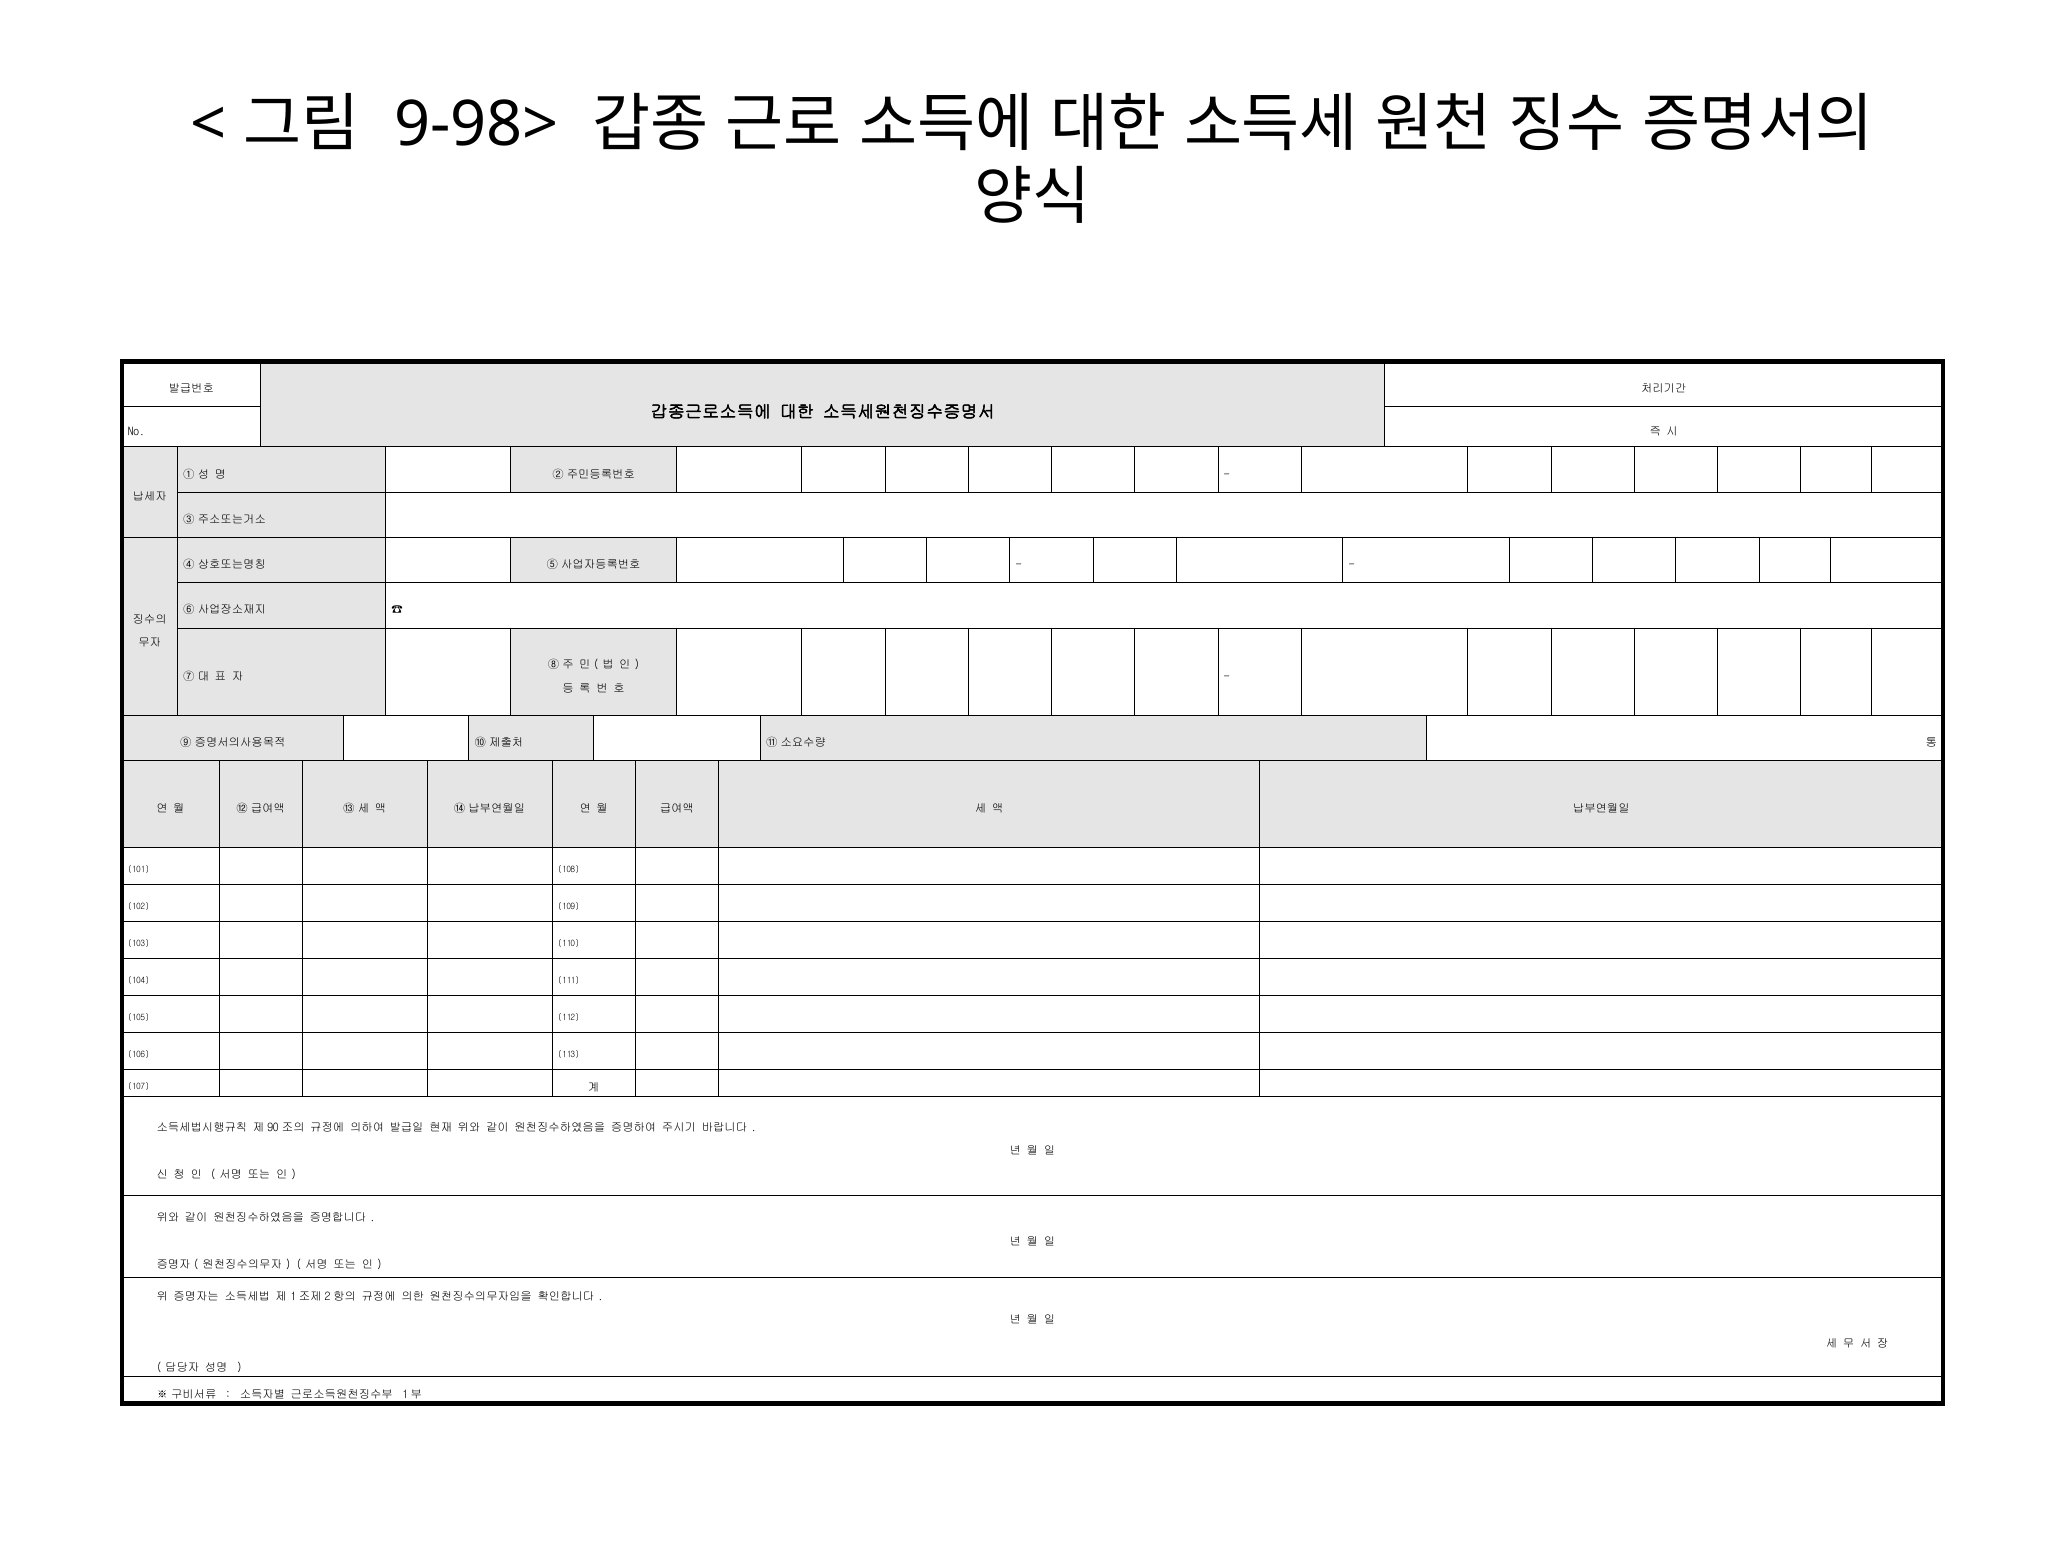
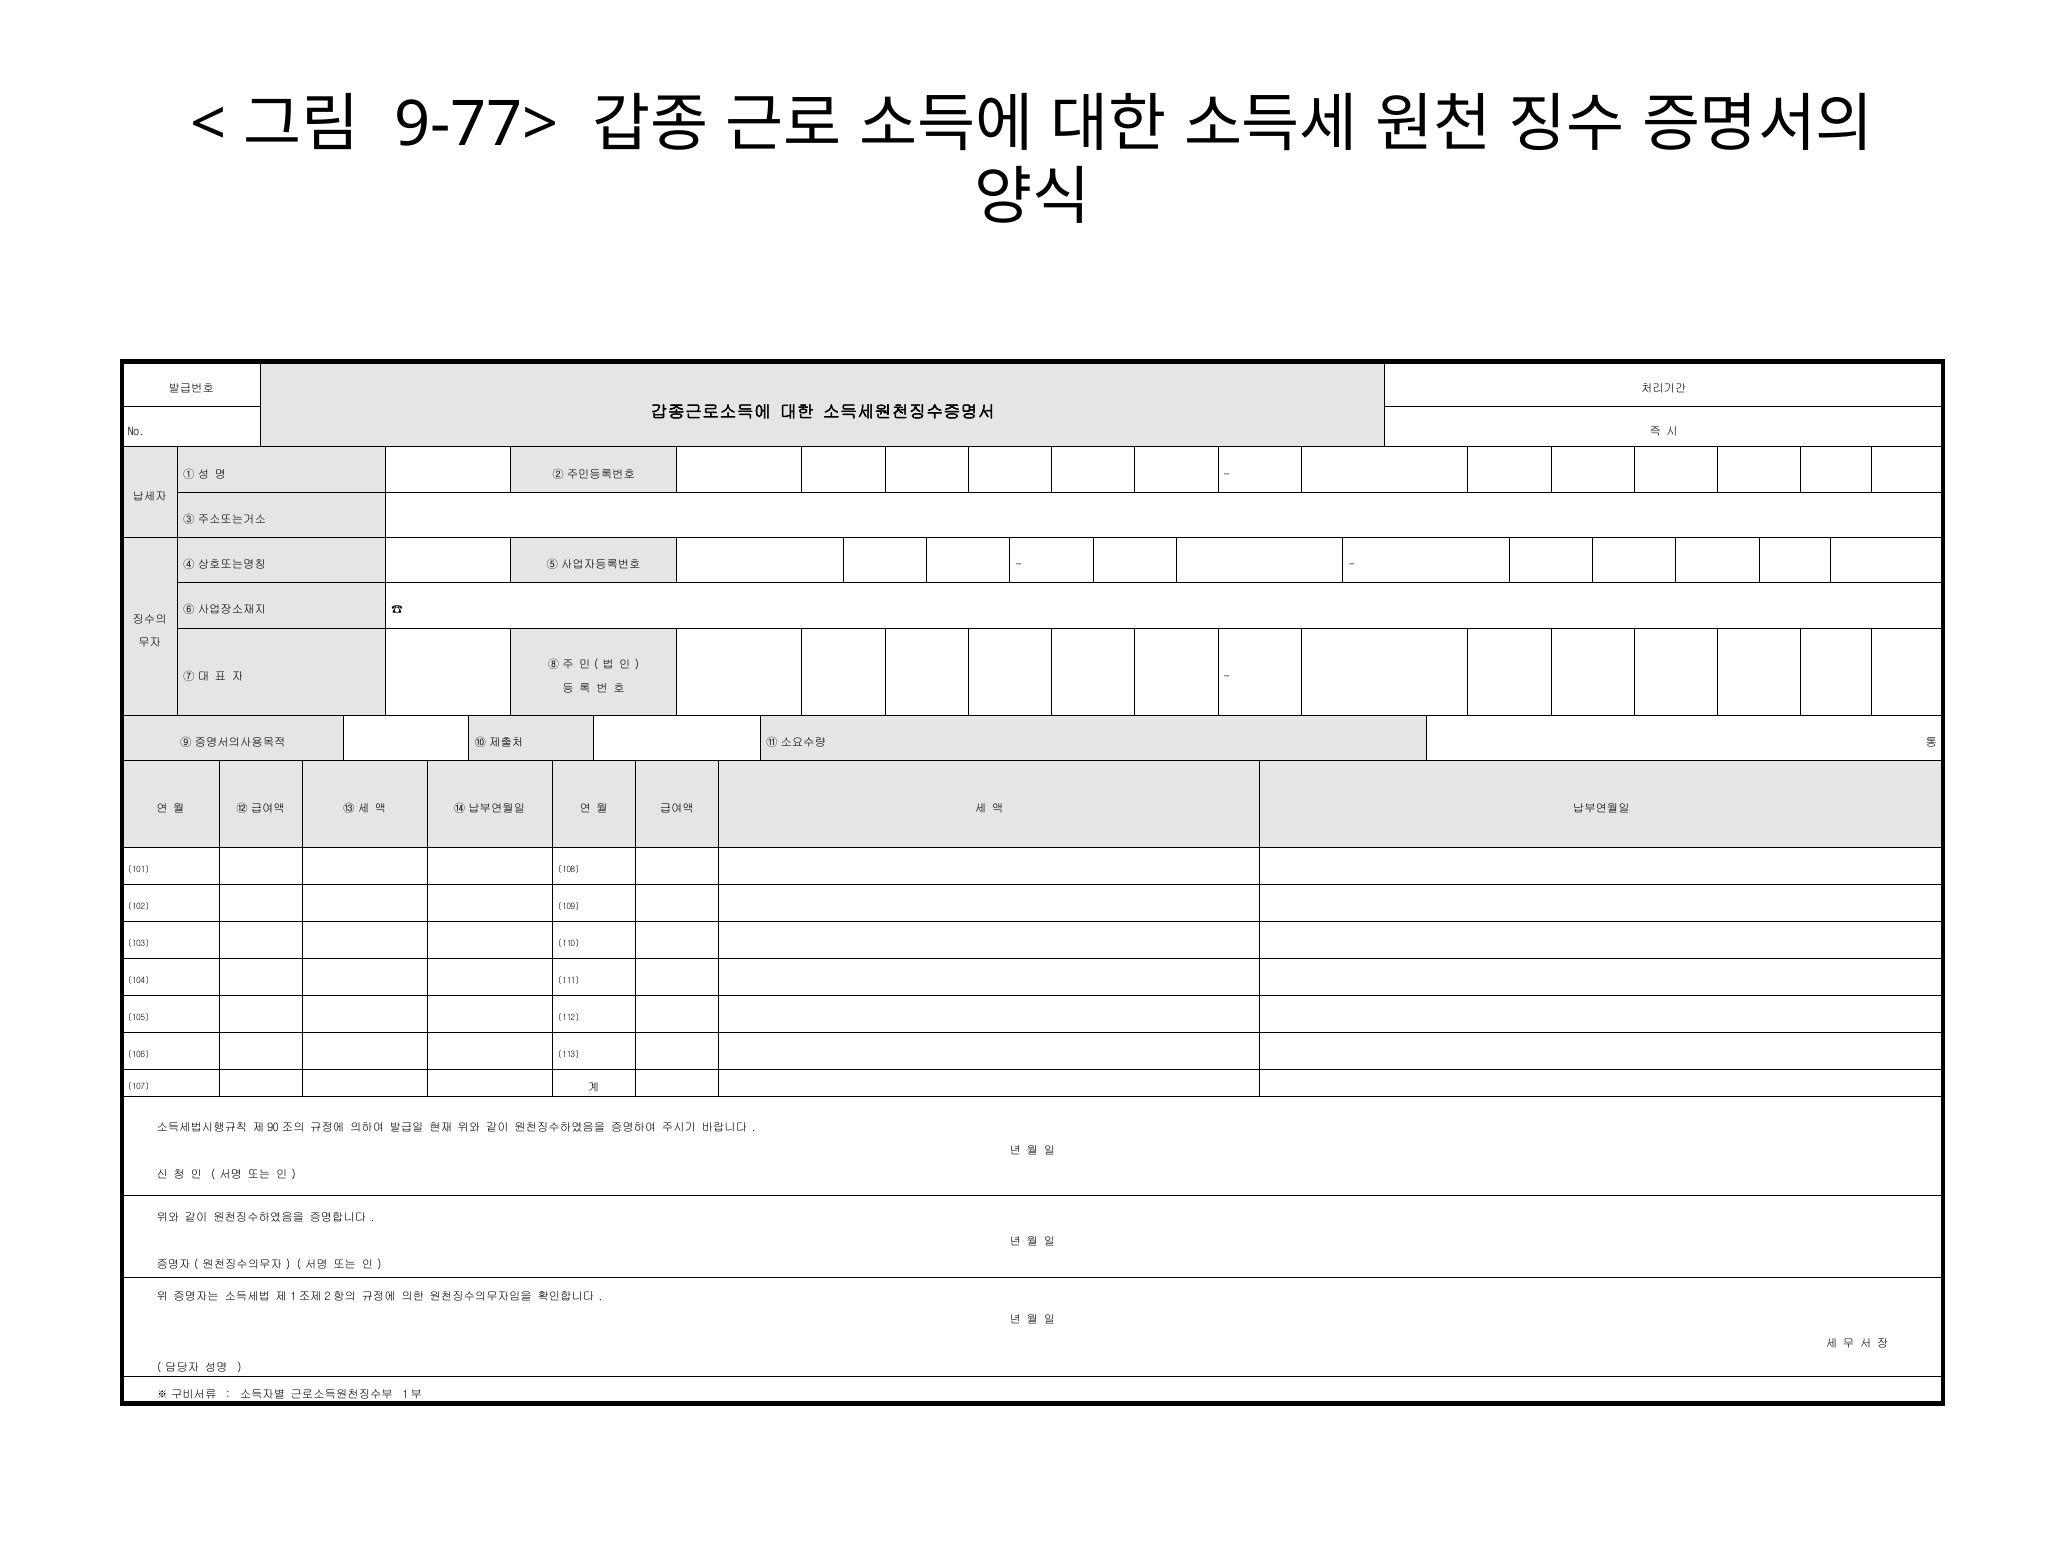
9-98>: 9-98> -> 9-77> (477, 124)
